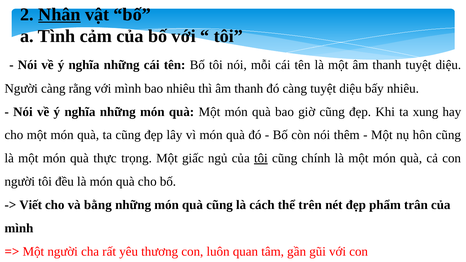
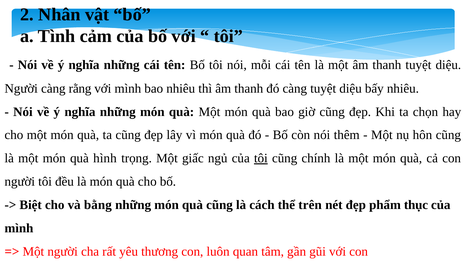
Nhân underline: present -> none (59, 14)
xung: xung -> chọn (425, 112)
thực: thực -> hình (105, 158)
Viết: Viết -> Biệt (31, 205)
trân: trân -> thục (416, 205)
